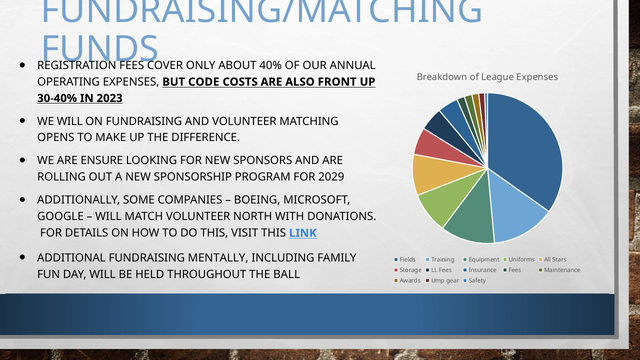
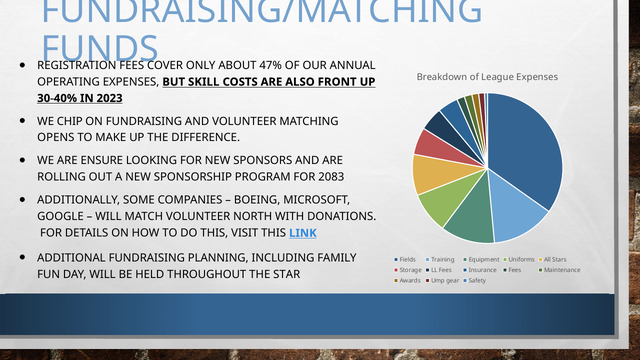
40%: 40% -> 47% (271, 66)
CODE: CODE -> SKILL (204, 82)
WE WILL: WILL -> CHIP (70, 121)
2029: 2029 -> 2083 (331, 177)
MENTALLY: MENTALLY -> PLANNING (218, 258)
BALL: BALL -> STAR (287, 274)
